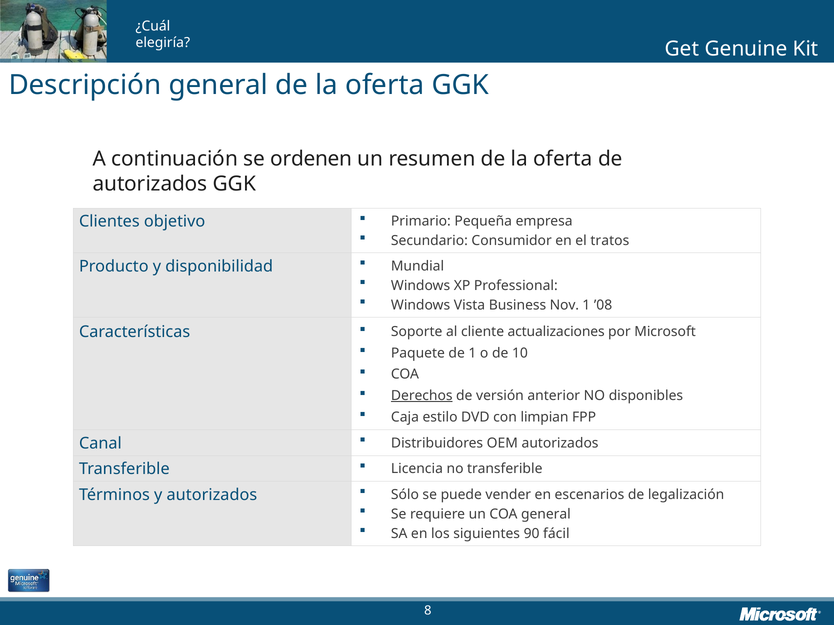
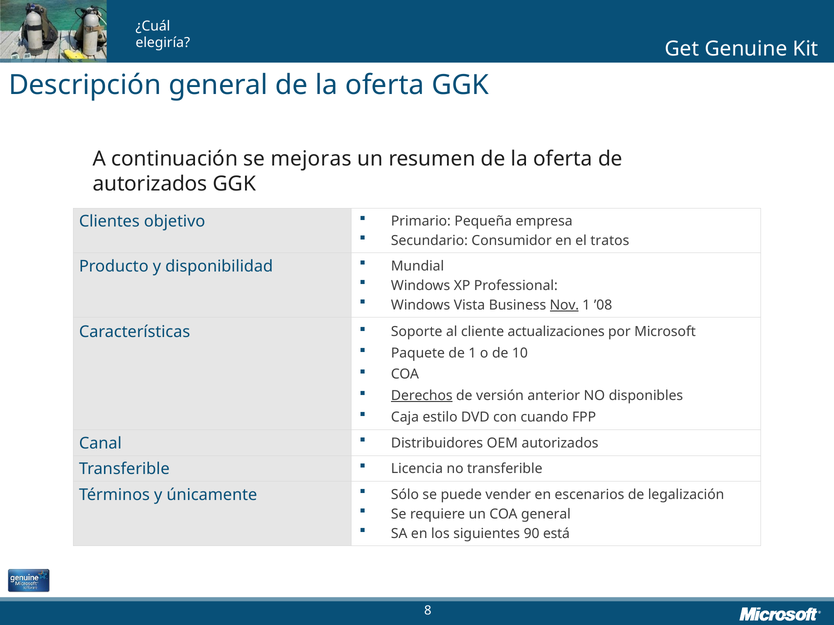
ordenen: ordenen -> mejoras (311, 159)
Nov underline: none -> present (564, 305)
limpian: limpian -> cuando (545, 417)
y autorizados: autorizados -> únicamente (212, 495)
fácil: fácil -> está (556, 534)
